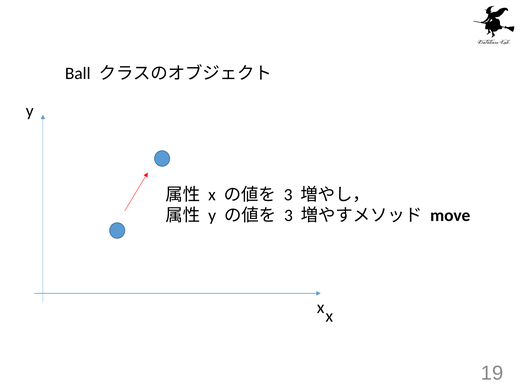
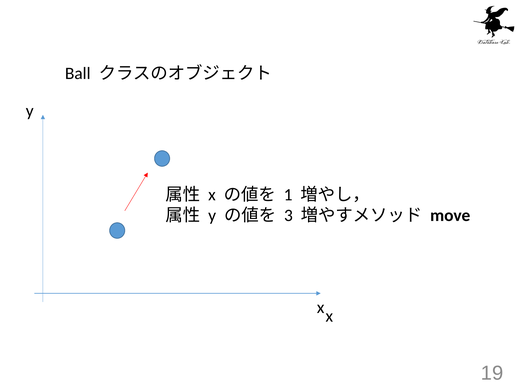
3: 3 -> 1 (288, 195)
